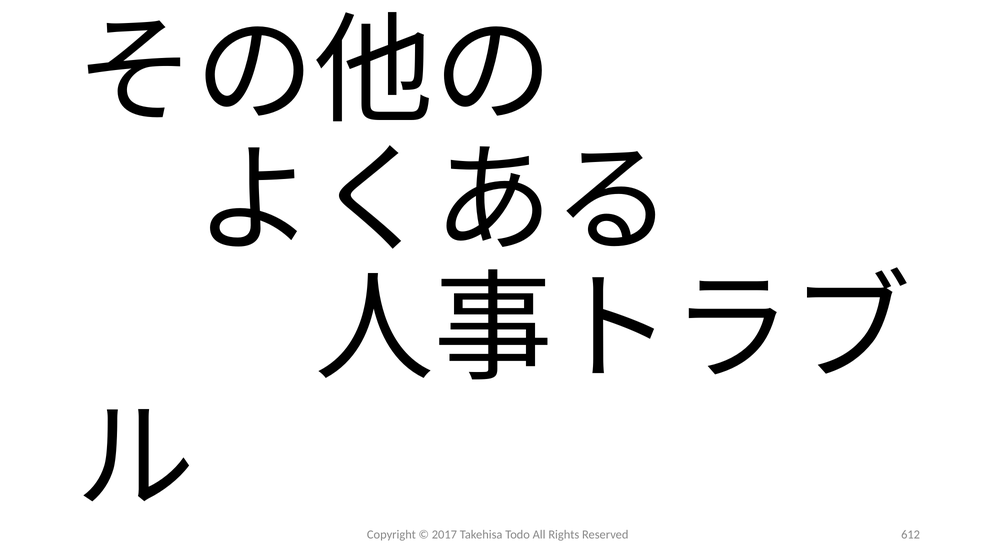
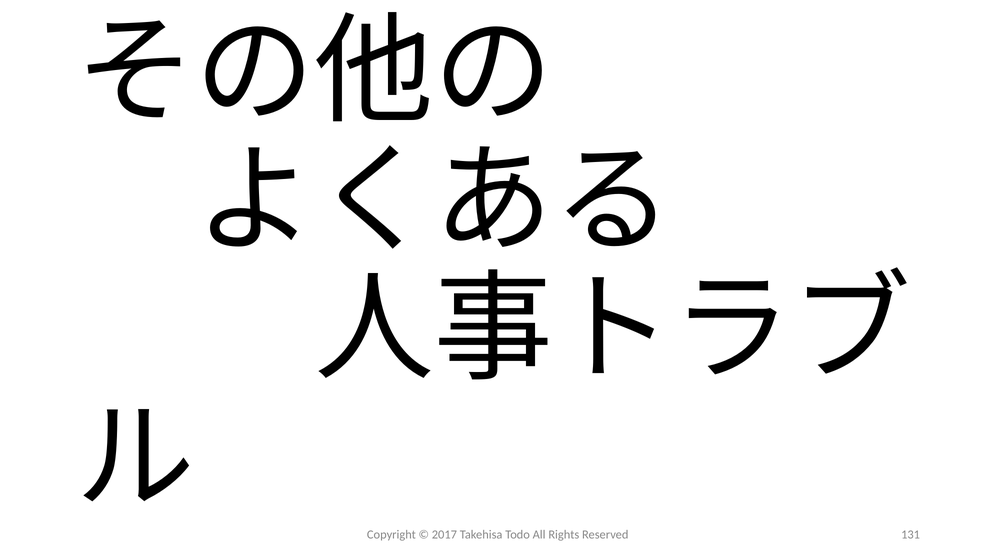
612: 612 -> 131 (911, 535)
